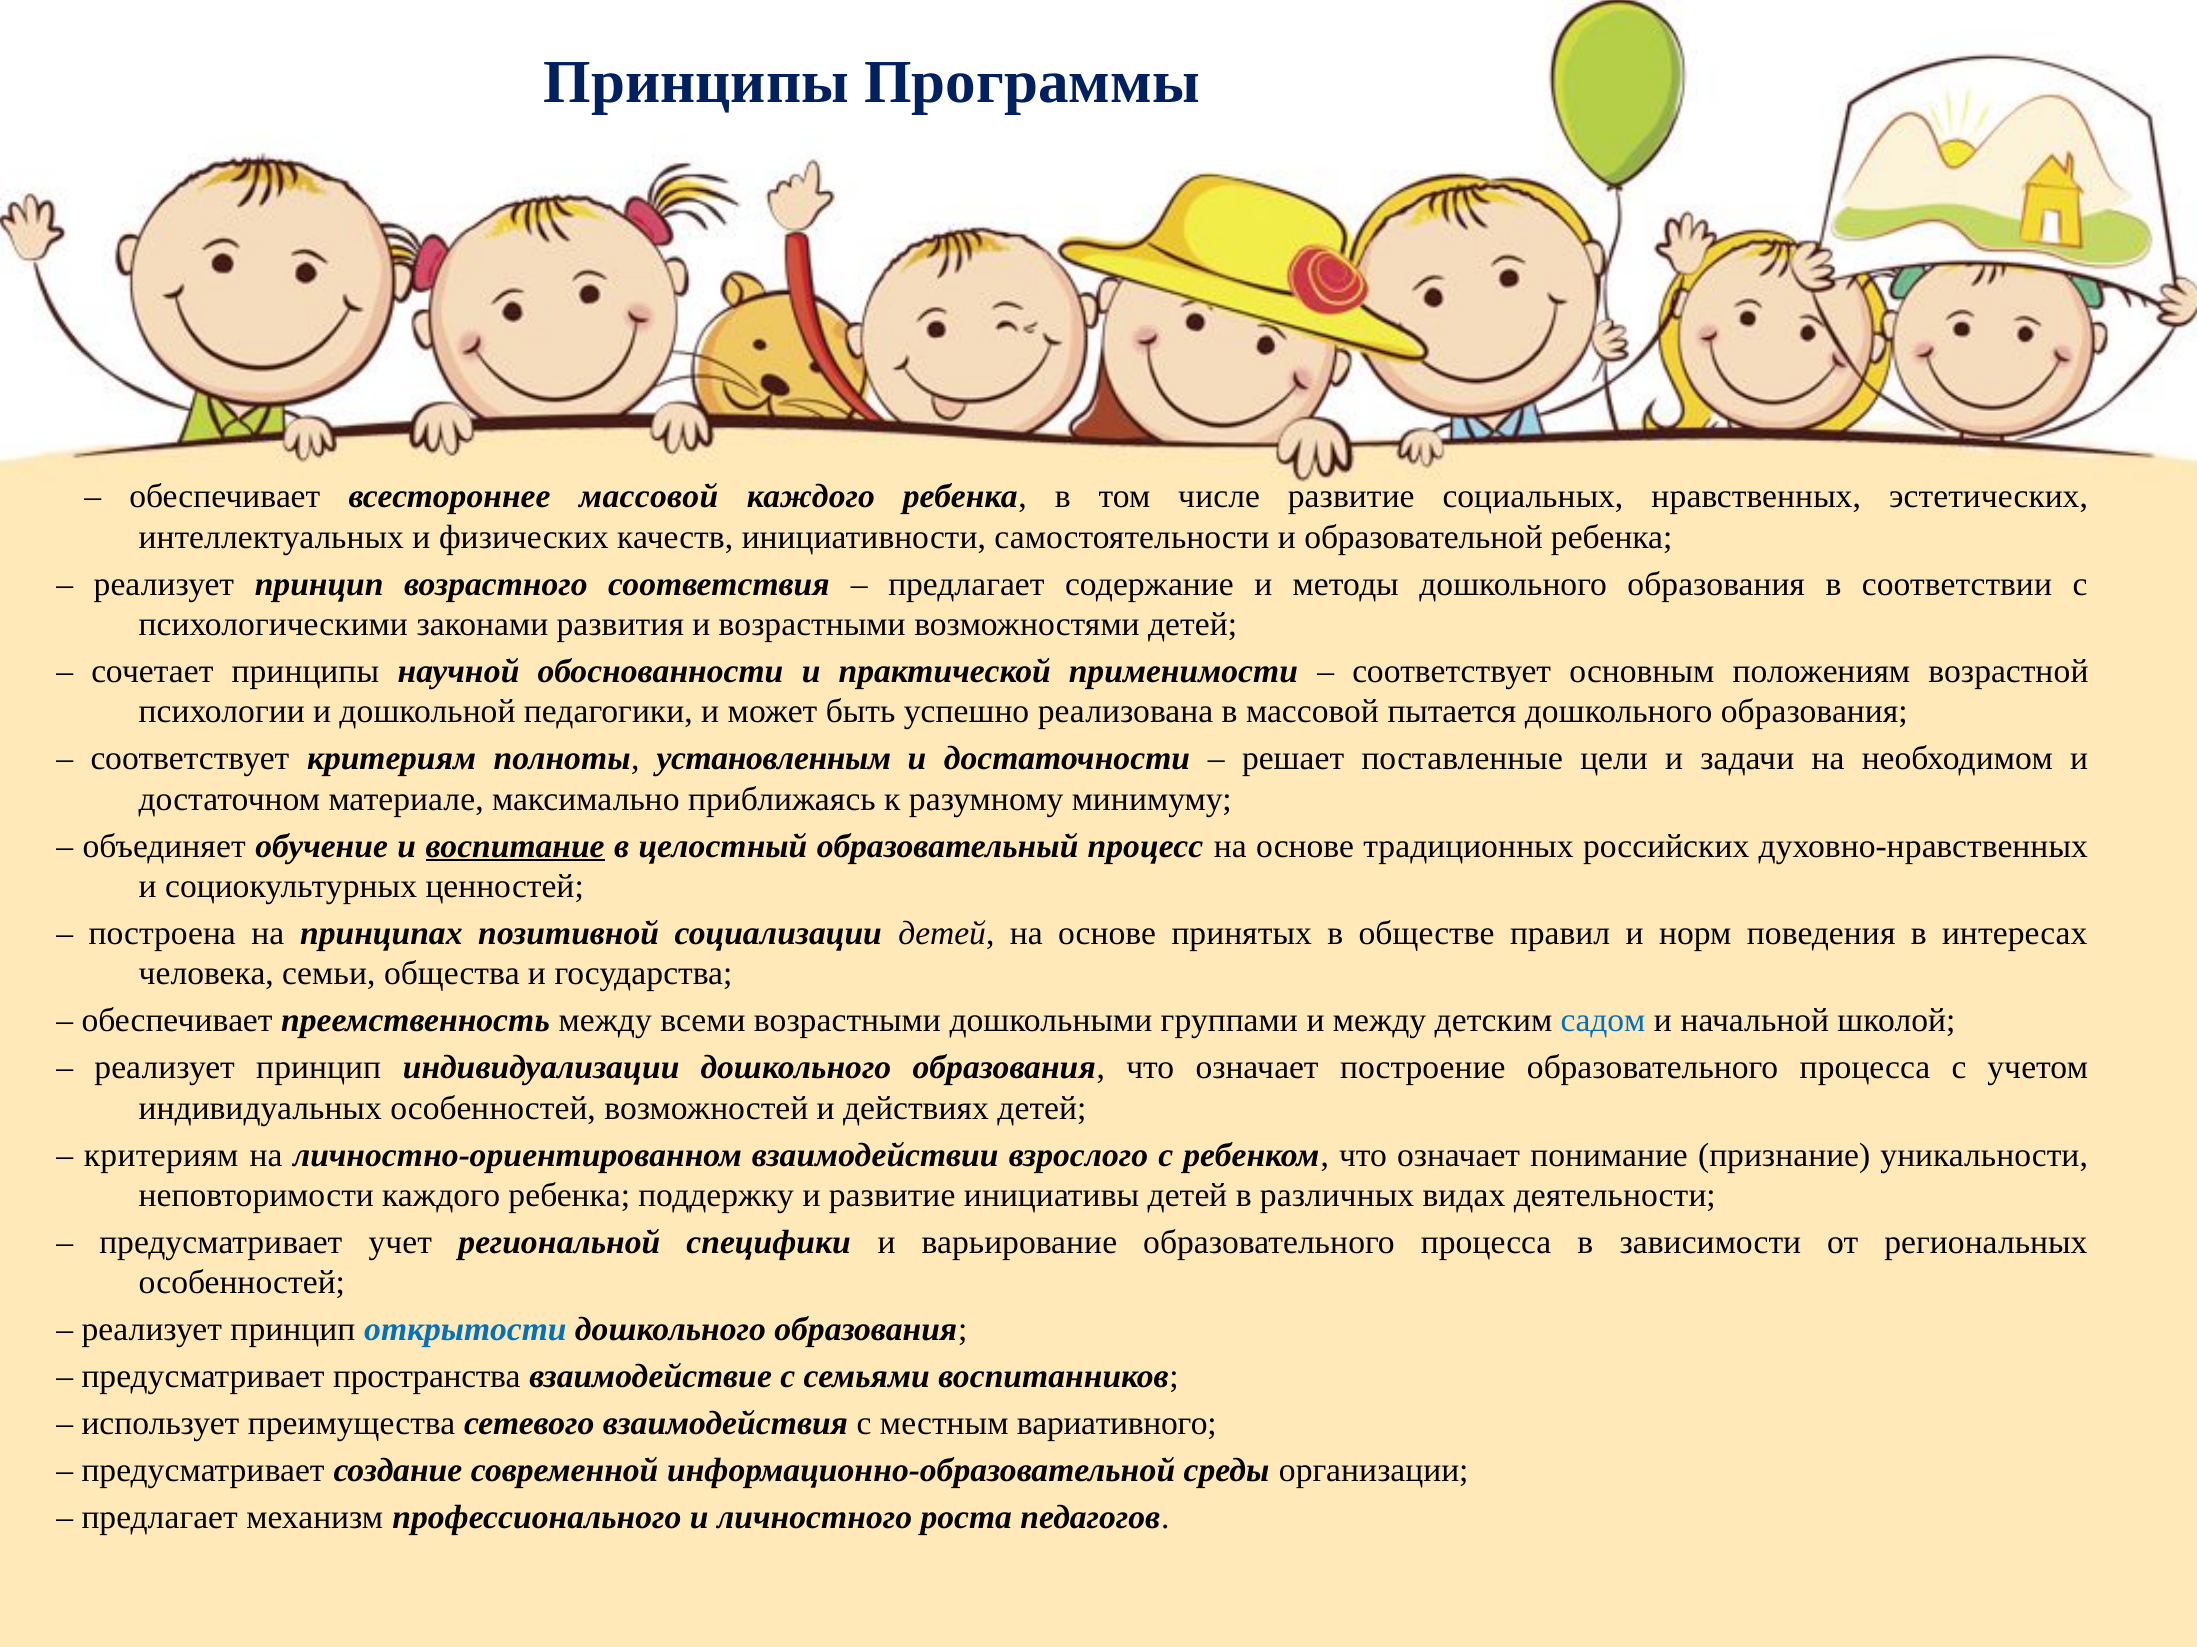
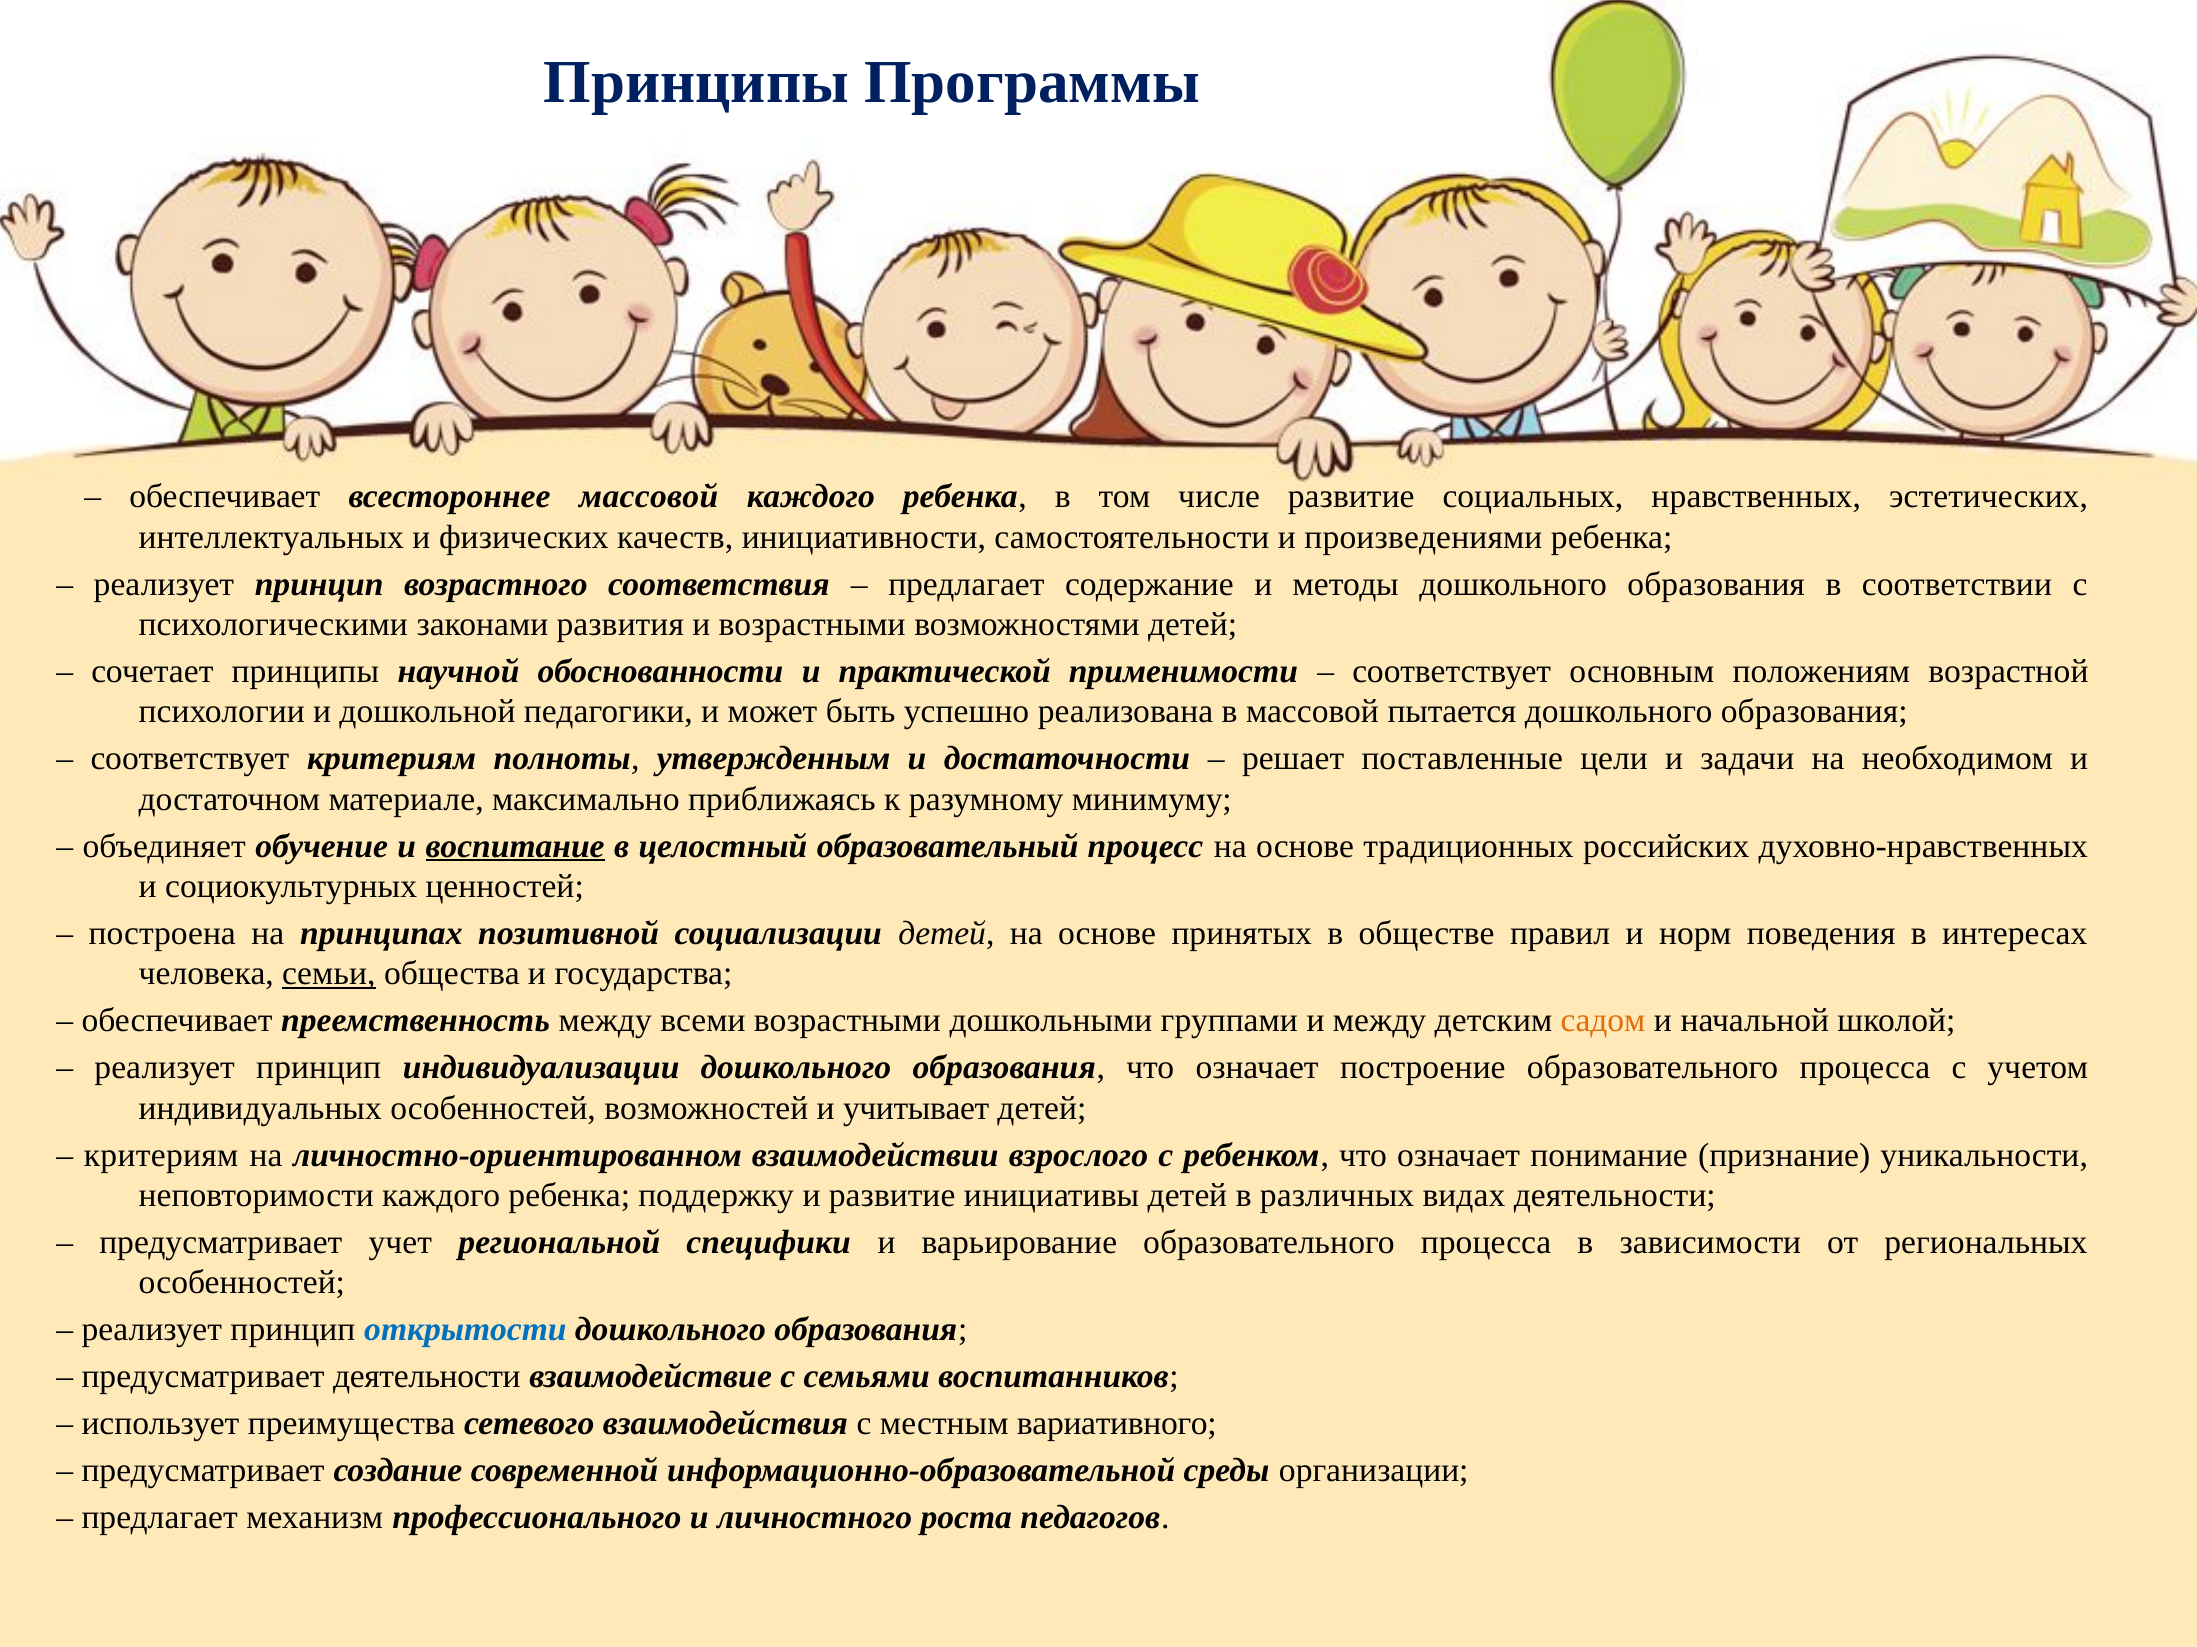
образовательной: образовательной -> произведениями (1423, 537)
установленным: установленным -> утвержденным (774, 759)
семьи underline: none -> present (329, 974)
садом colour: blue -> orange (1603, 1021)
действиях: действиях -> учитывает (916, 1108)
предусматривает пространства: пространства -> деятельности (427, 1377)
